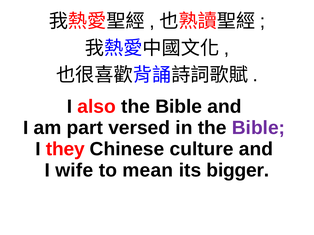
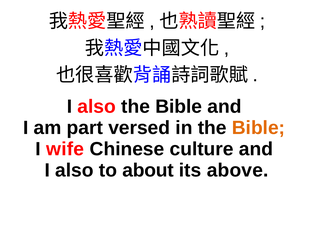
Bible colour: purple -> orange (258, 128)
they: they -> wife (65, 149)
wife: wife -> also (74, 171)
mean: mean -> about (148, 171)
bigger: bigger -> above (238, 171)
